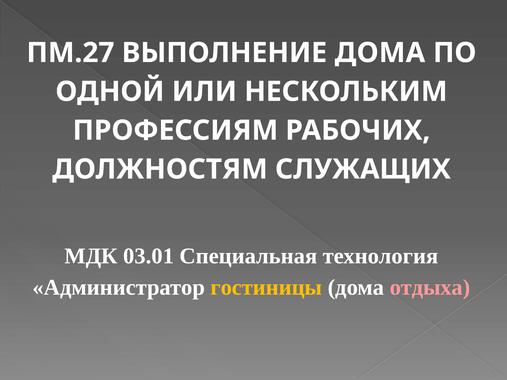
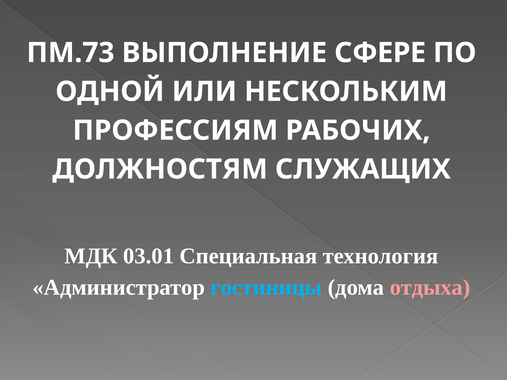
ПМ.27: ПМ.27 -> ПМ.73 (70, 53)
ВЫПОЛНЕНИЕ ДОМА: ДОМА -> СФЕРЕ (380, 53)
гостиницы colour: yellow -> light blue (266, 287)
